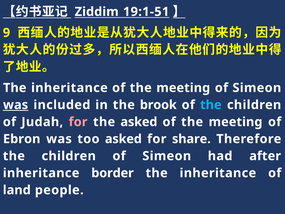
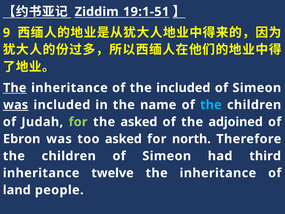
The underline: none -> present (15, 88)
inheritance of the meeting: meeting -> included (183, 88)
brook: brook -> name (158, 105)
for colour: pink -> light green (78, 122)
meeting: meeting -> adjoined (236, 122)
share: share -> north (191, 139)
after: after -> third (265, 156)
border: border -> twelve (113, 173)
